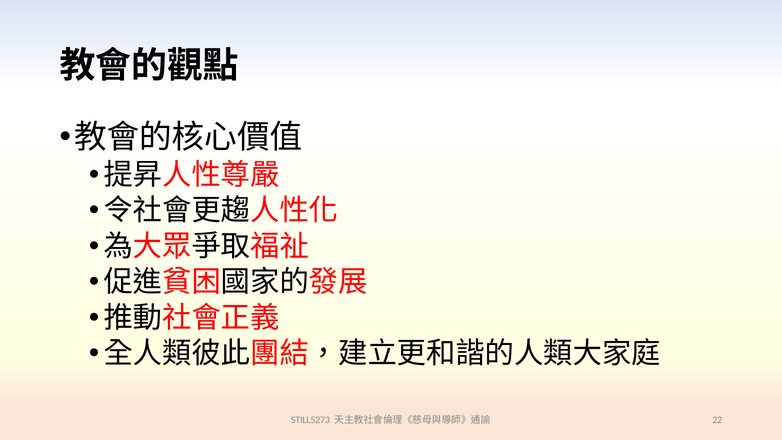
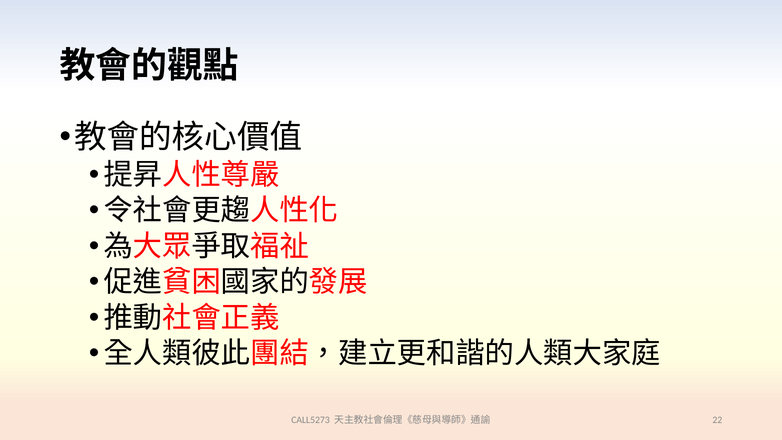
STILL5273: STILL5273 -> CALL5273 (311, 420)
